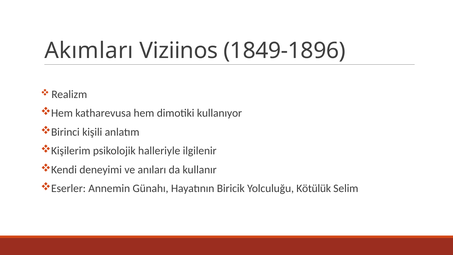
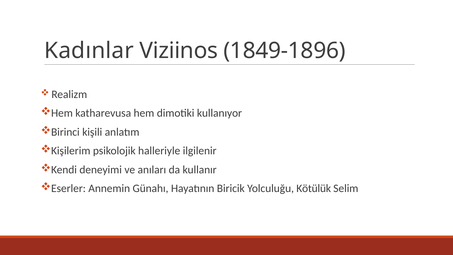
Akımları: Akımları -> Kadınlar (89, 51)
